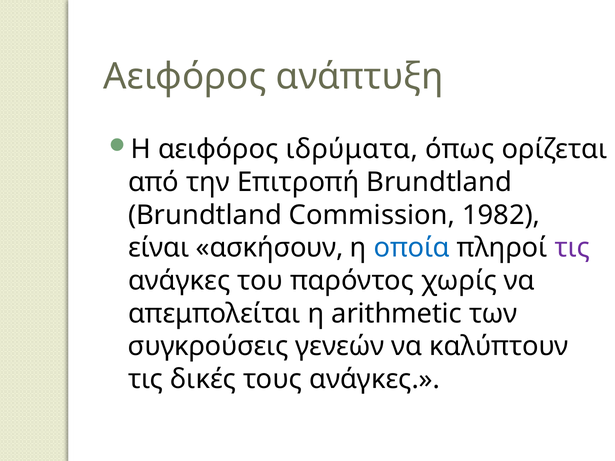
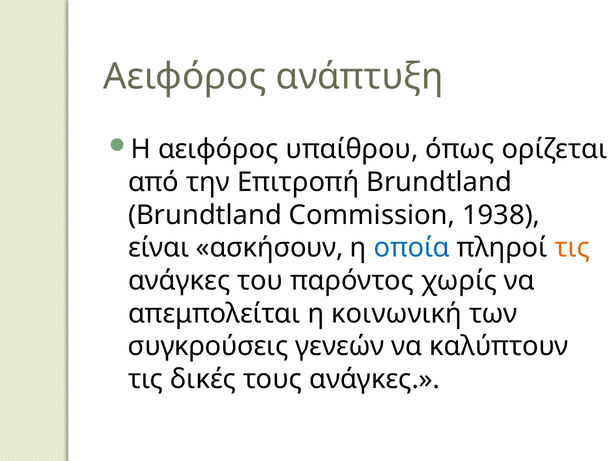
ιδρύματα: ιδρύματα -> υπαίθρου (352, 149)
1982: 1982 -> 1938 (501, 215)
τις colour: purple -> orange (572, 248)
arithmetic: arithmetic -> κοινωνική (397, 314)
